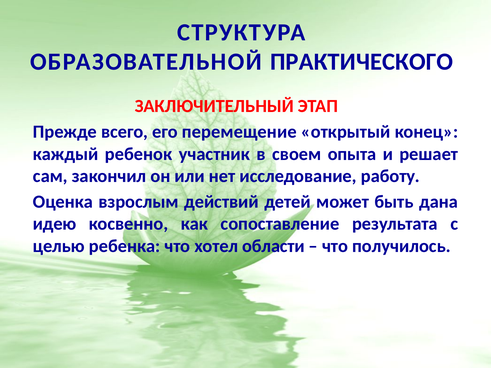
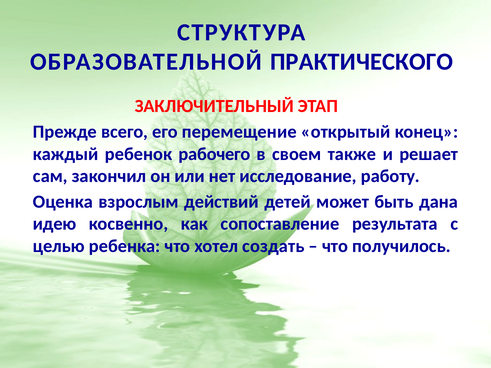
участник: участник -> рабочего (214, 154)
опыта: опыта -> также (352, 154)
области: области -> создать (273, 246)
